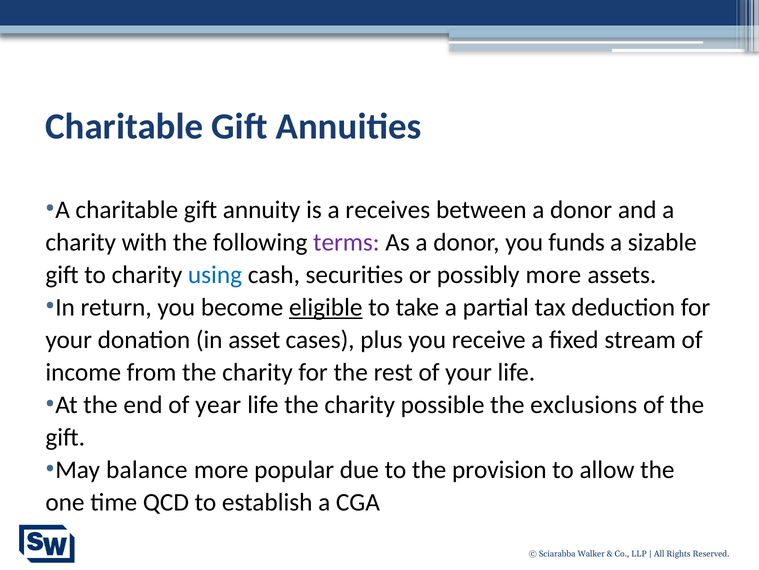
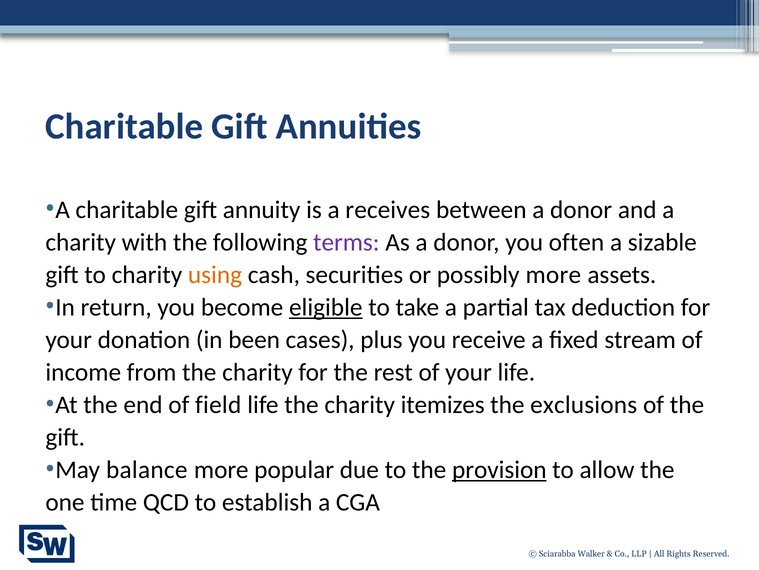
funds: funds -> often (576, 242)
using colour: blue -> orange (215, 274)
asset: asset -> been (254, 339)
year: year -> field (218, 404)
possible: possible -> itemizes (443, 404)
provision underline: none -> present (499, 469)
